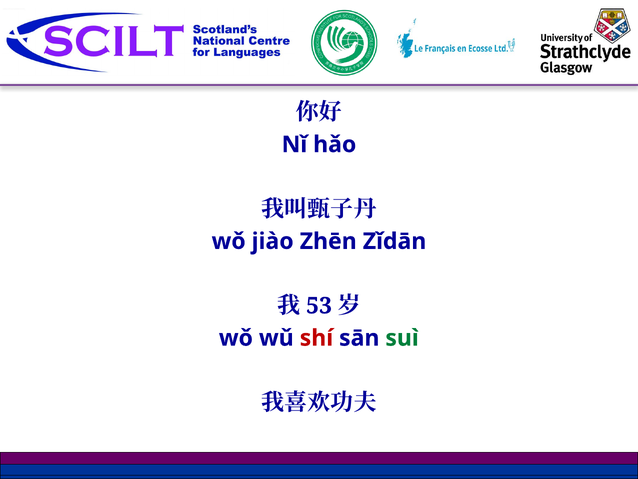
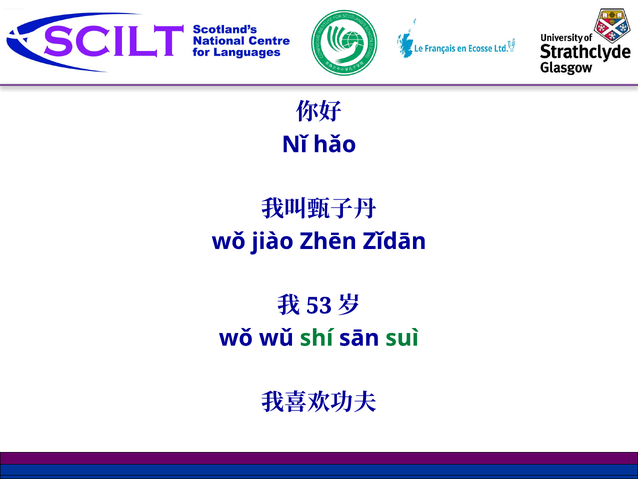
shí colour: red -> green (316, 338)
